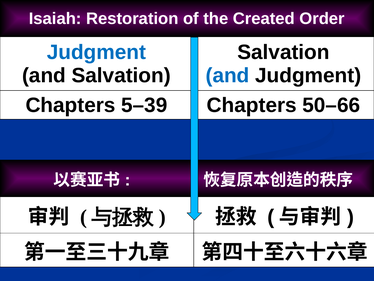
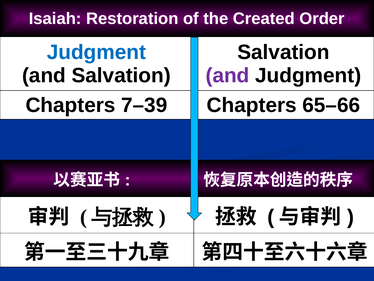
and colour: blue -> purple (228, 75)
5–39: 5–39 -> 7–39 (144, 105)
50–66: 50–66 -> 65–66 (331, 105)
